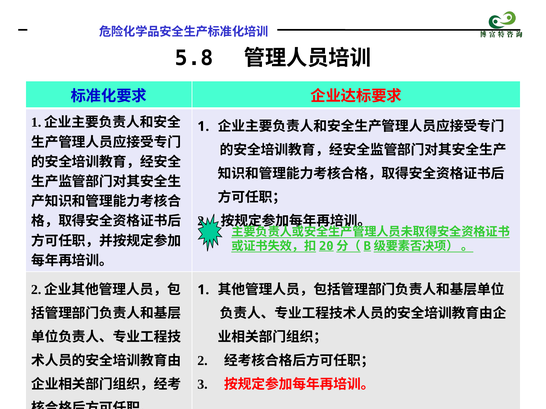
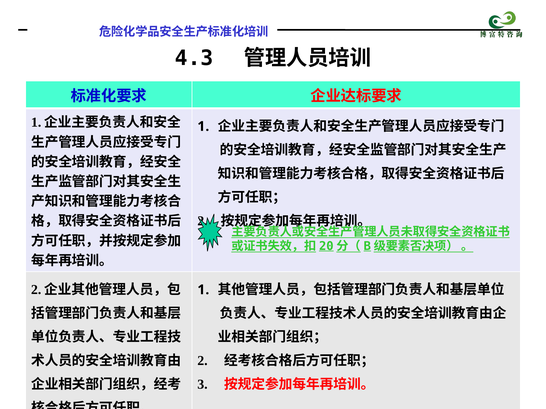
5.8: 5.8 -> 4.3 (194, 58)
